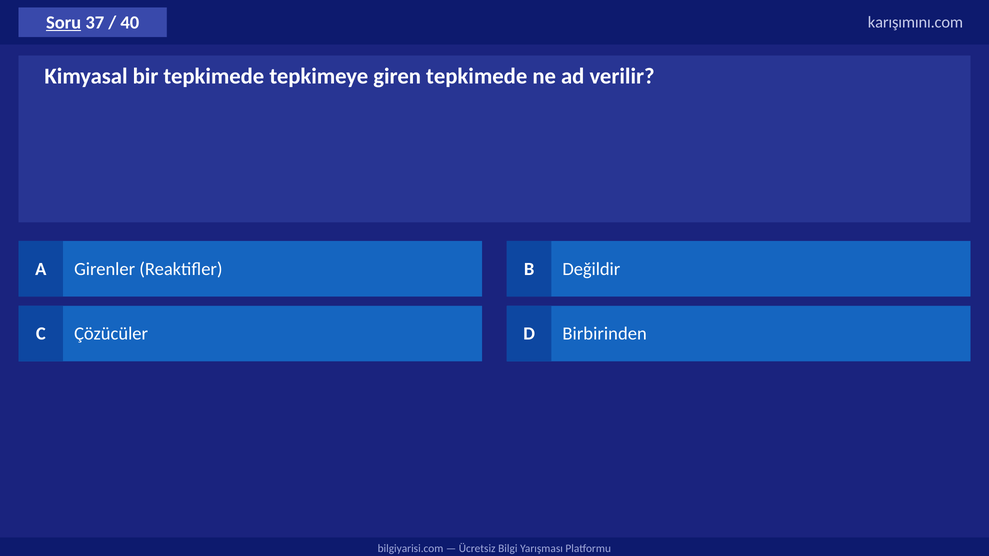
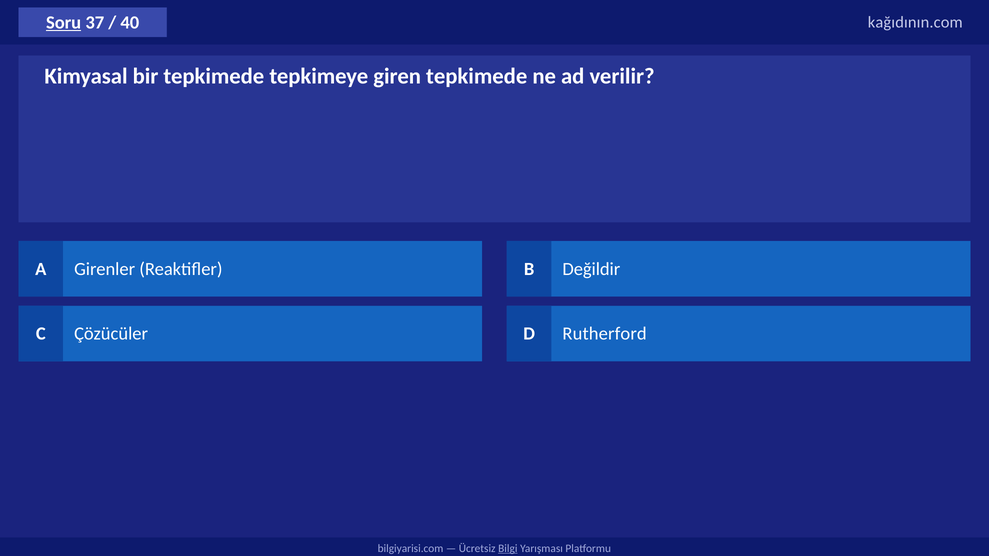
karışımını.com: karışımını.com -> kağıdının.com (915, 22)
Birbirinden: Birbirinden -> Rutherford (605, 334)
Bilgi underline: none -> present (508, 549)
